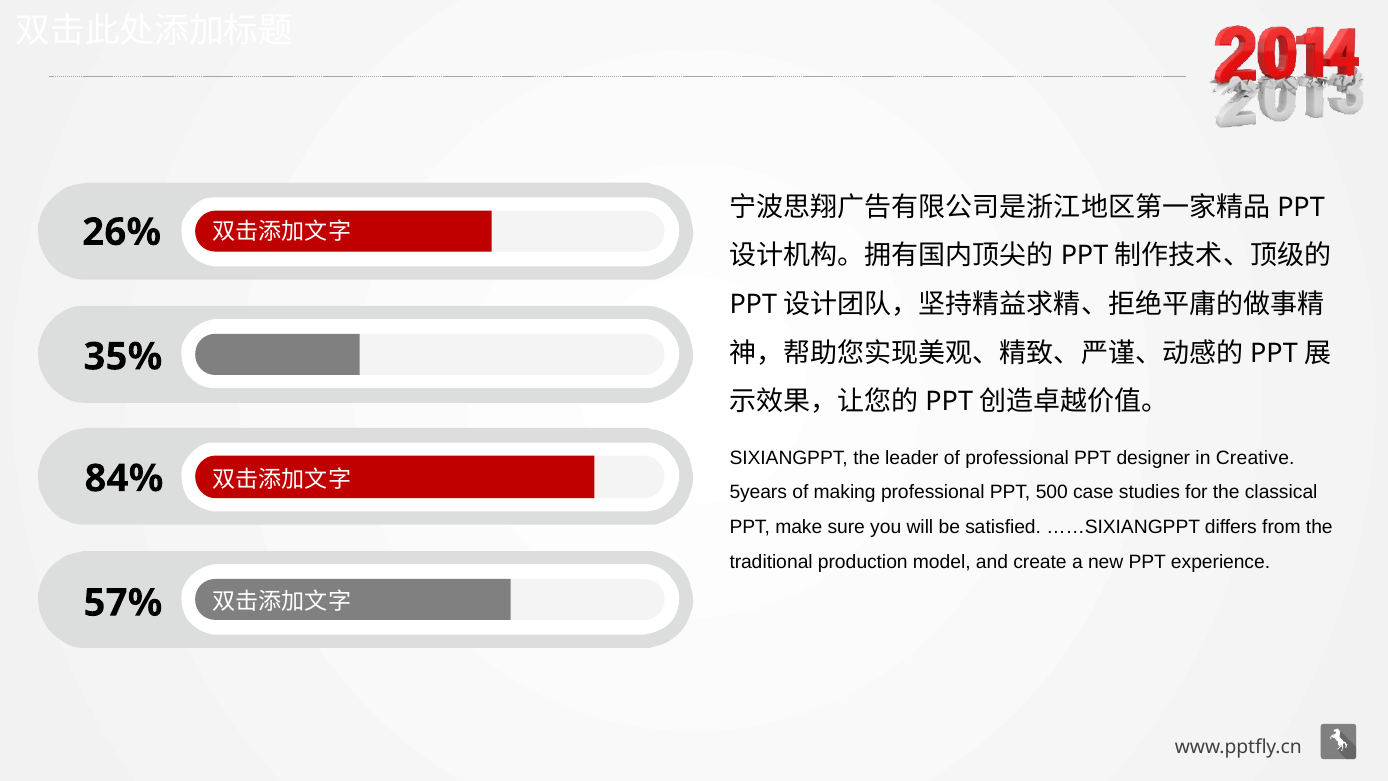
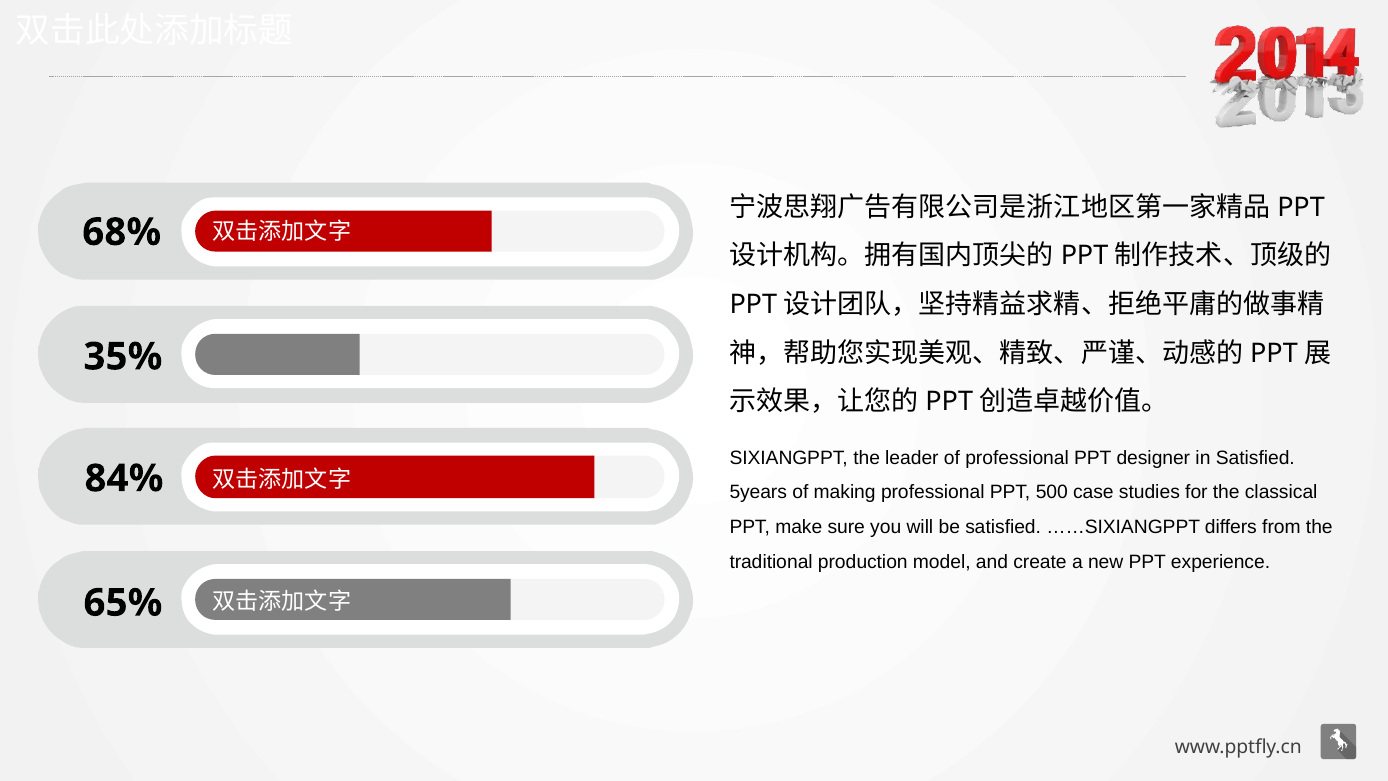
26%: 26% -> 68% (122, 232)
in Creative: Creative -> Satisfied (1255, 458)
57%: 57% -> 65% (123, 603)
